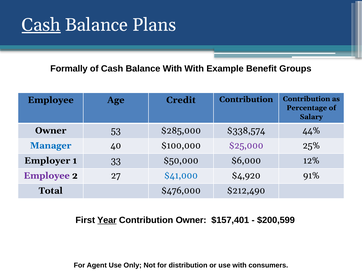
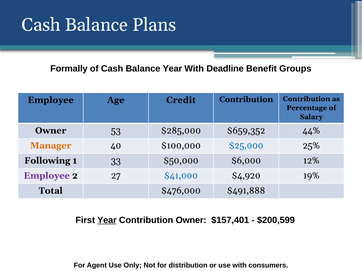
Cash underline: present -> none (41, 25)
Balance With: With -> Year (172, 69)
Example: Example -> Deadline (225, 69)
$338,574: $338,574 -> $659,352 (246, 131)
Manager colour: blue -> orange (51, 146)
$25,000 colour: purple -> blue (246, 146)
Employer: Employer -> Following (47, 161)
91%: 91% -> 19% (311, 176)
$212,490: $212,490 -> $491,888 (246, 191)
